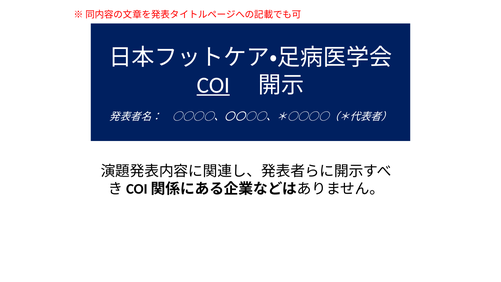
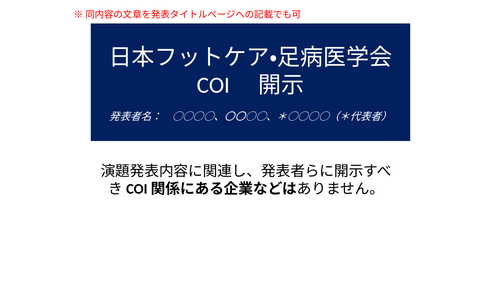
COI underline: present -> none (213, 85)
